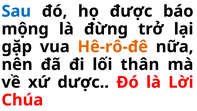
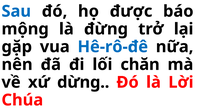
Hê-rô-đê colour: orange -> blue (113, 47)
thân: thân -> chăn (140, 64)
dược: dược -> dừng (83, 82)
